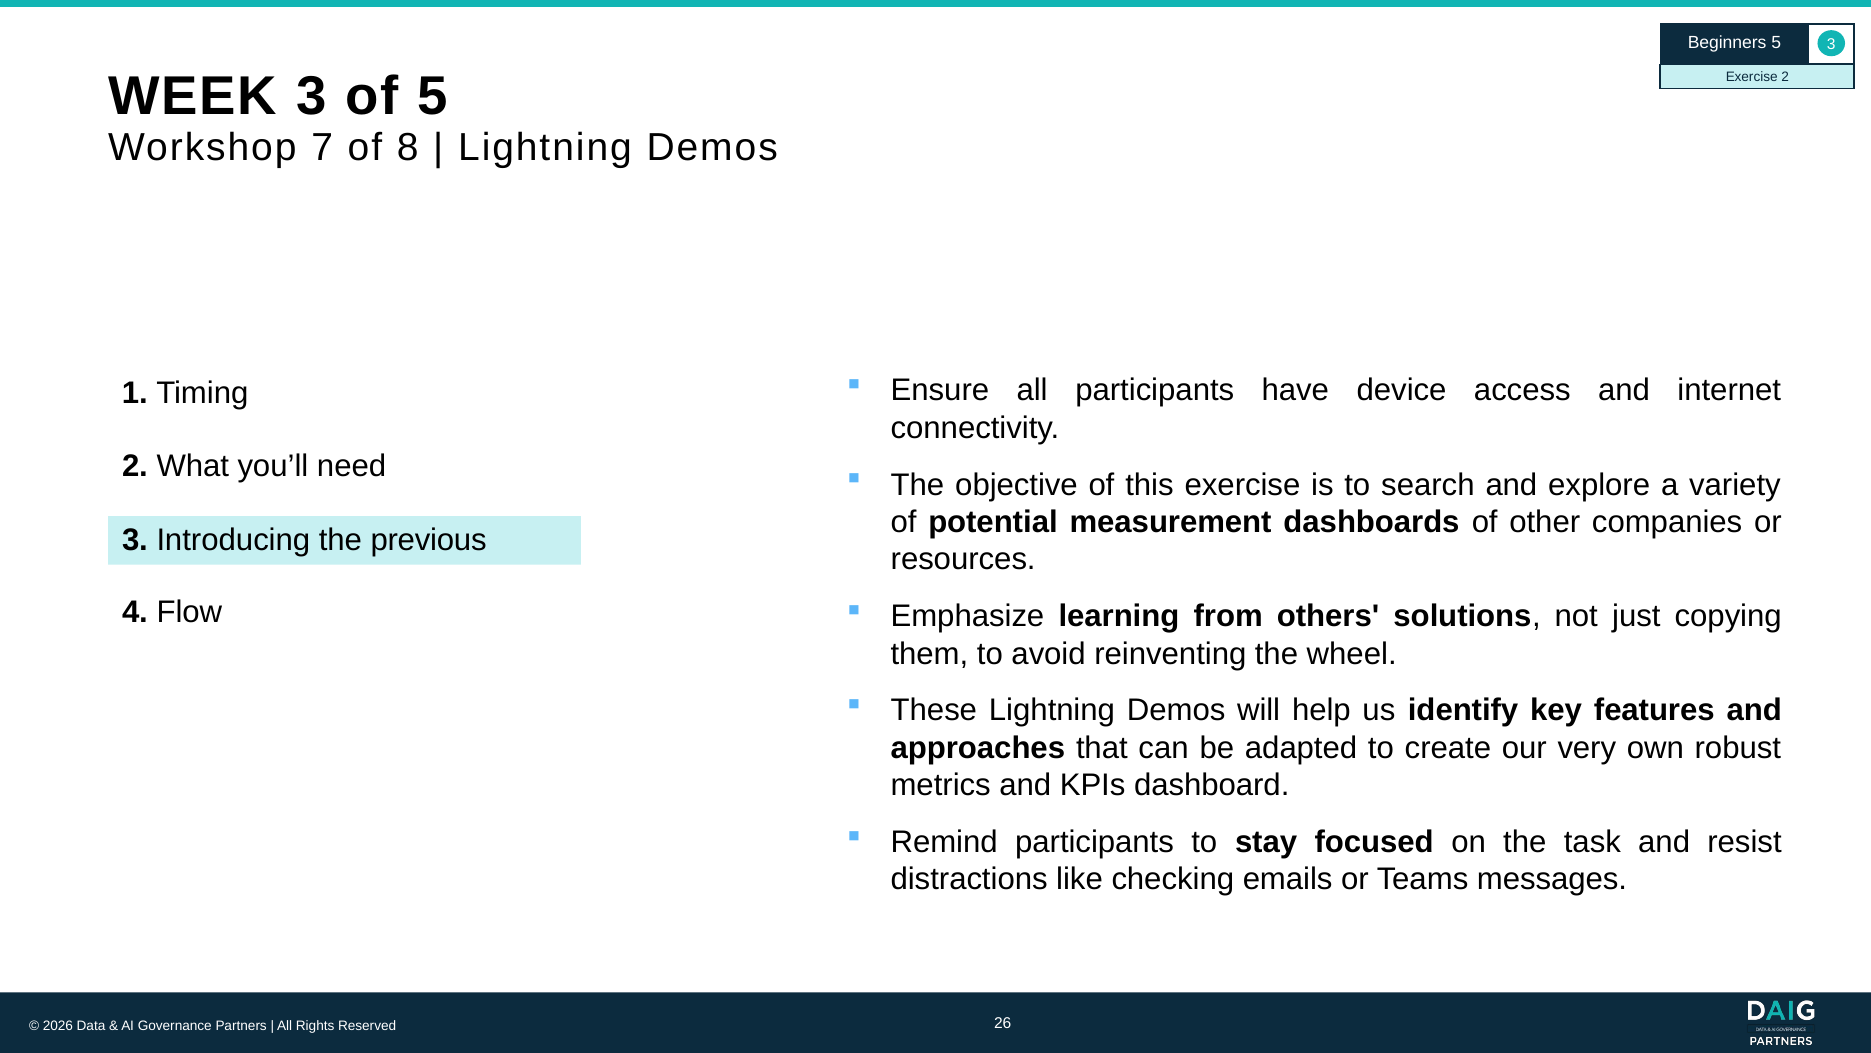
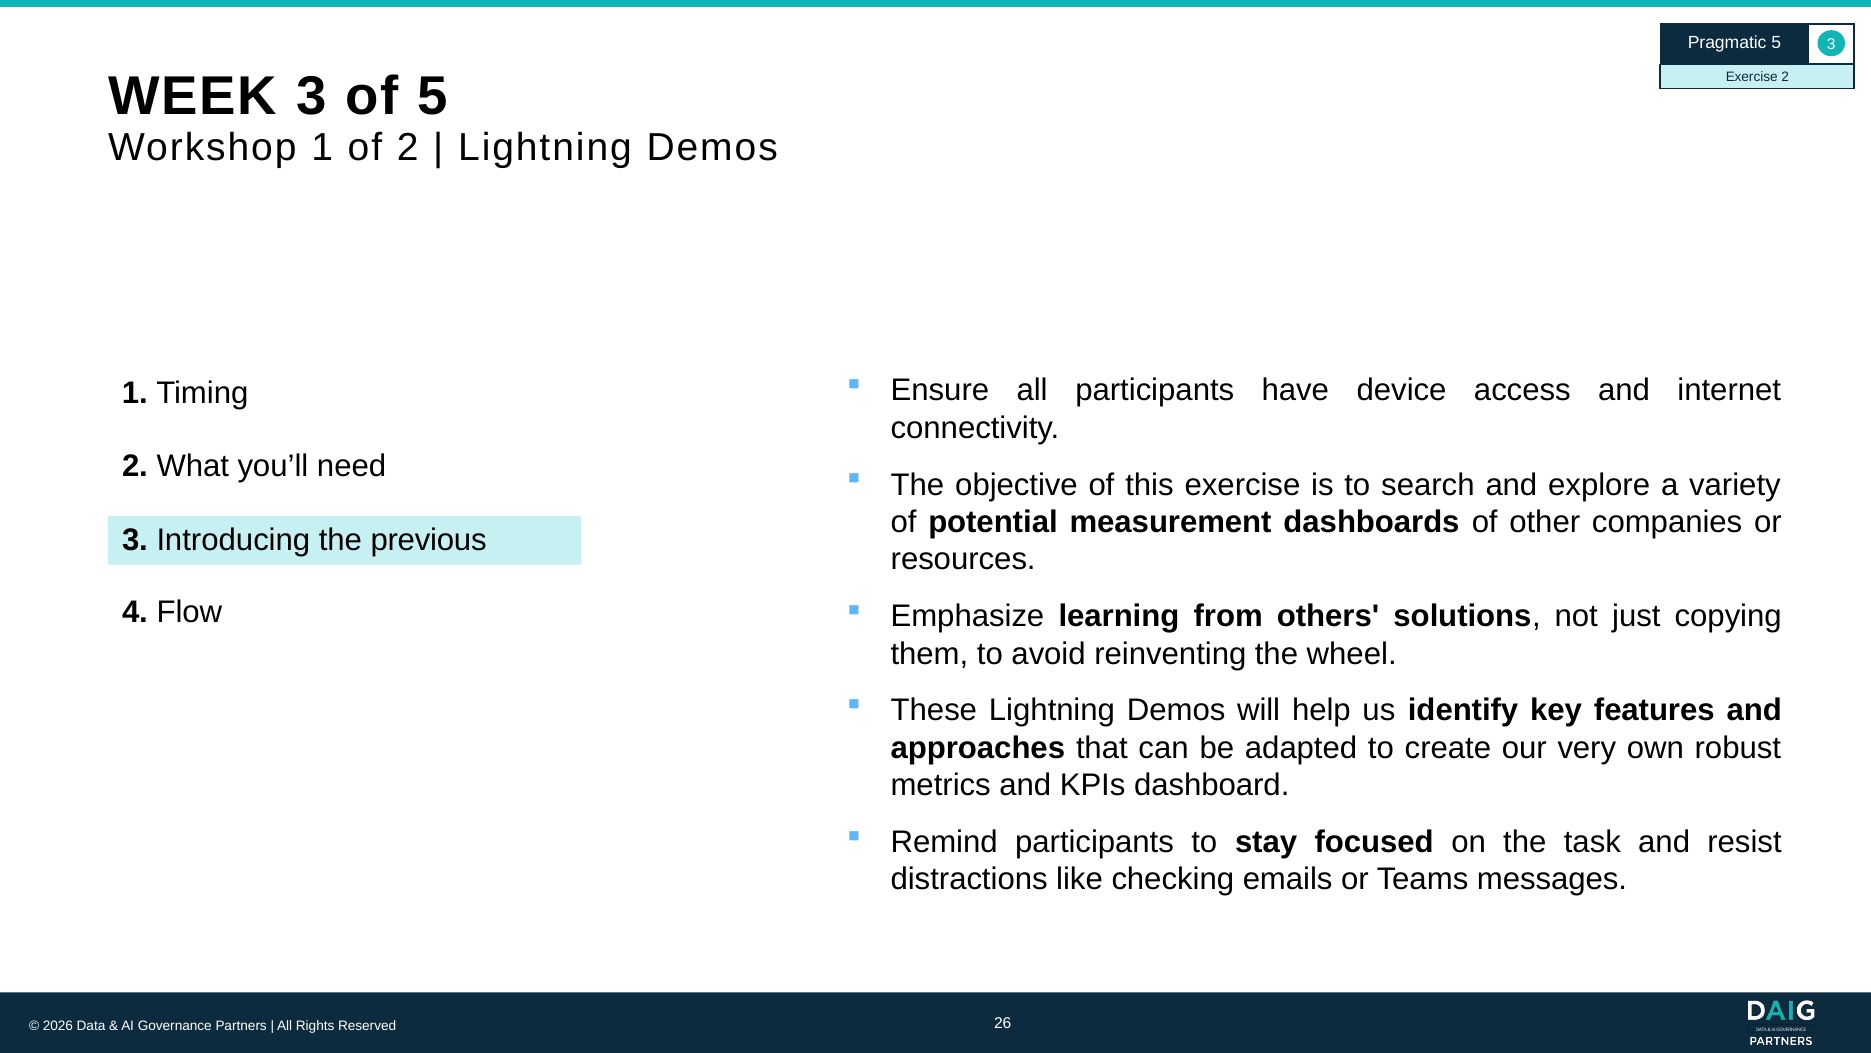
Beginners: Beginners -> Pragmatic (1727, 43)
Workshop 7: 7 -> 1 (322, 147)
of 8: 8 -> 2 (408, 147)
